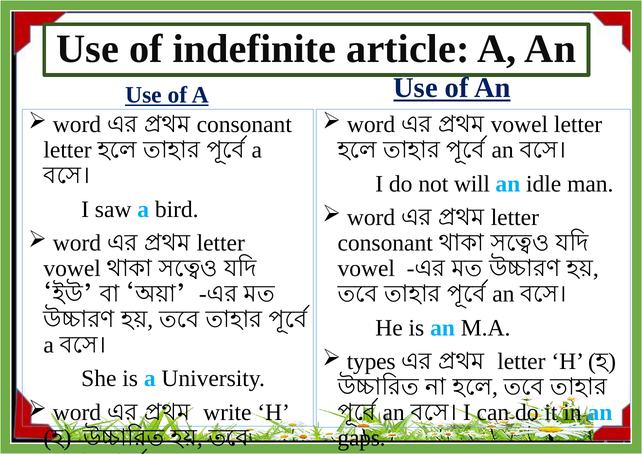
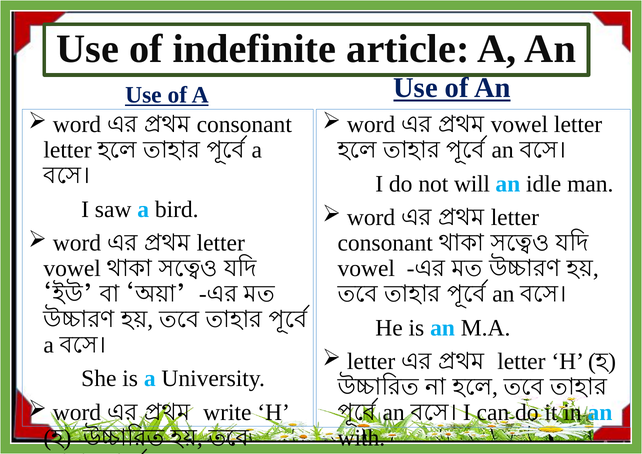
types: types -> letter (371, 362)
gaps: gaps -> with (361, 438)
